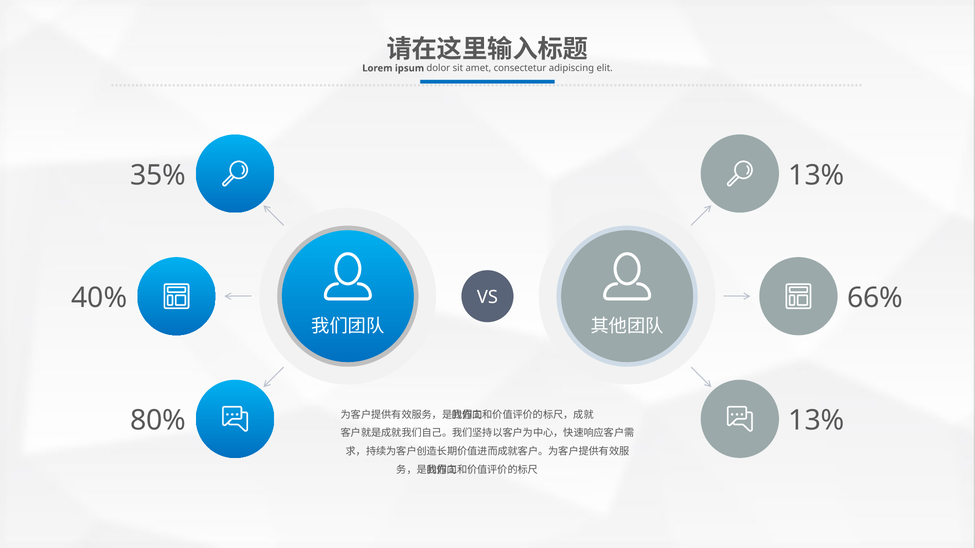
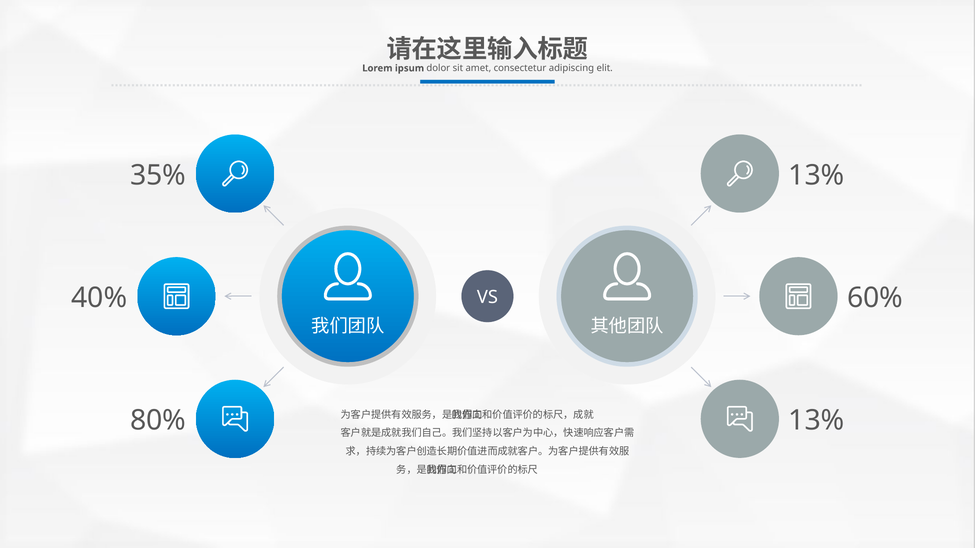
66%: 66% -> 60% (875, 298)
